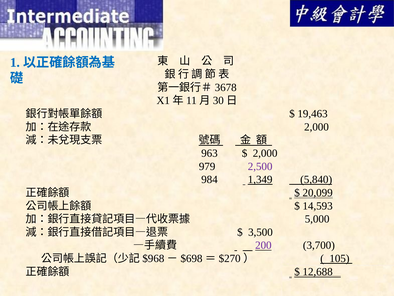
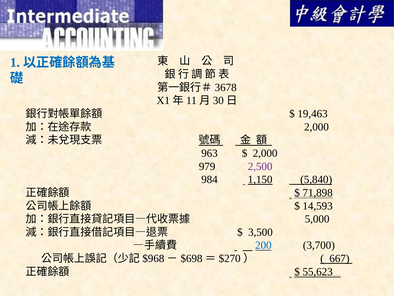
1,349: 1,349 -> 1,150 (260, 179)
20,099: 20,099 -> 71,898 (318, 192)
200 colour: purple -> blue (263, 245)
105: 105 -> 667 (339, 258)
12,688: 12,688 -> 55,623 (318, 271)
